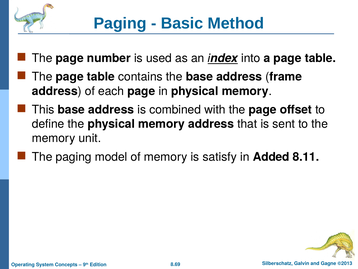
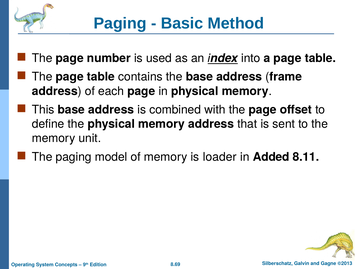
satisfy: satisfy -> loader (220, 157)
